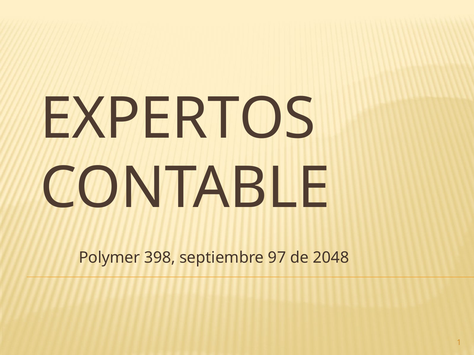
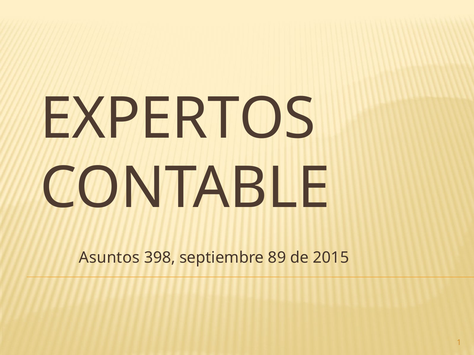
Polymer: Polymer -> Asuntos (109, 258)
97: 97 -> 89 (277, 258)
2048: 2048 -> 2015 (331, 258)
